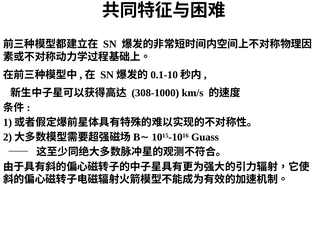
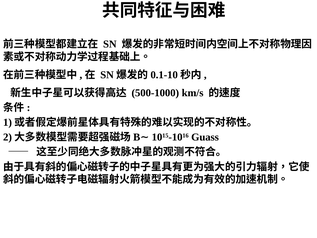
308-1000: 308-1000 -> 500-1000 (155, 93)
